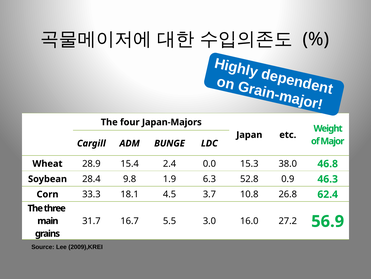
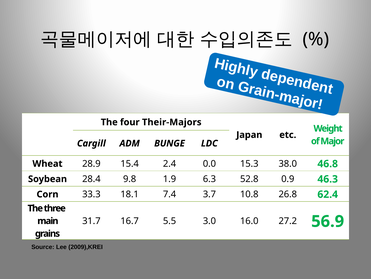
Japan-Majors: Japan-Majors -> Their-Majors (172, 122)
4.5: 4.5 -> 7.4 (170, 194)
